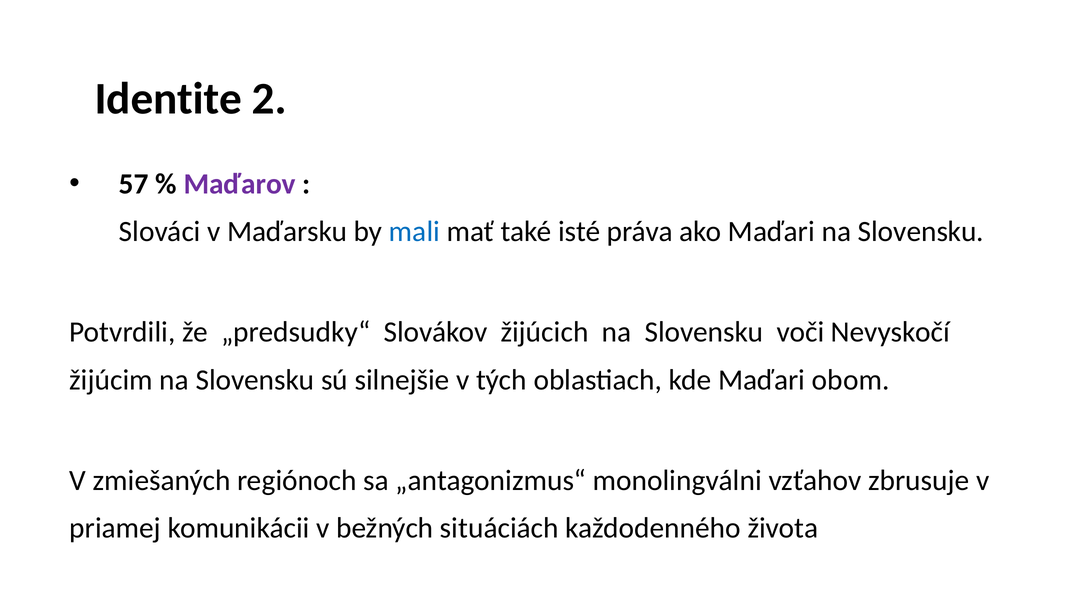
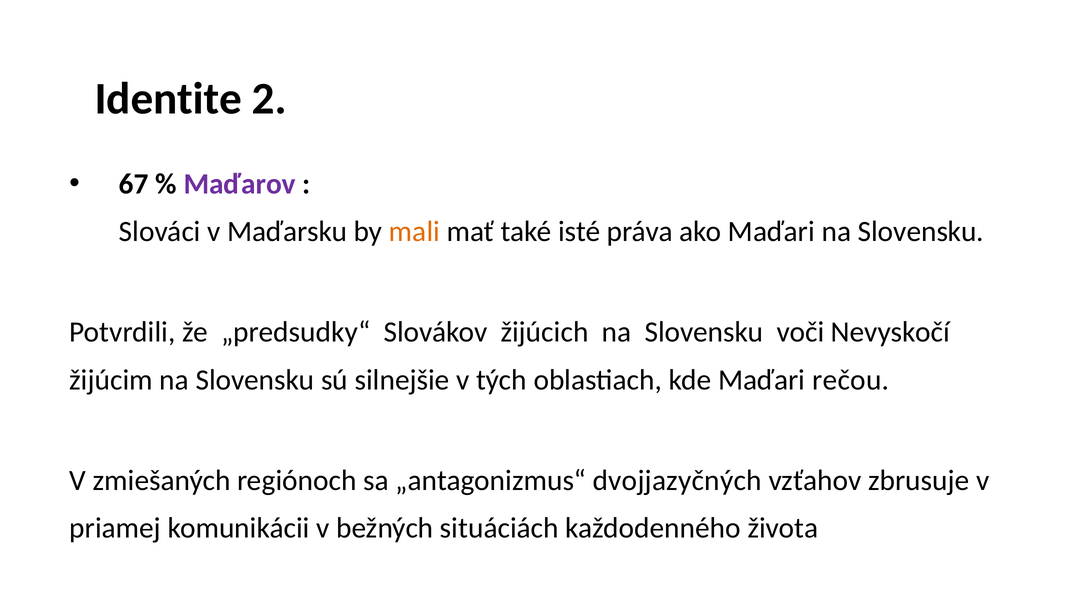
57: 57 -> 67 (134, 184)
mali colour: blue -> orange (414, 232)
obom: obom -> rečou (851, 380)
monolingválni: monolingválni -> dvojjazyčných (677, 480)
